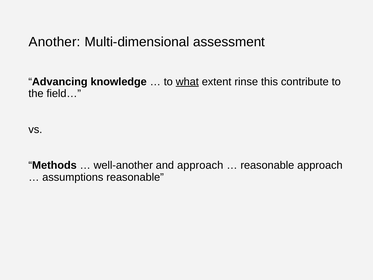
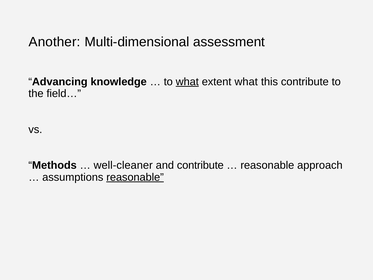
extent rinse: rinse -> what (246, 82)
well-another: well-another -> well-cleaner (123, 165)
and approach: approach -> contribute (200, 165)
reasonable underline: none -> present (135, 177)
